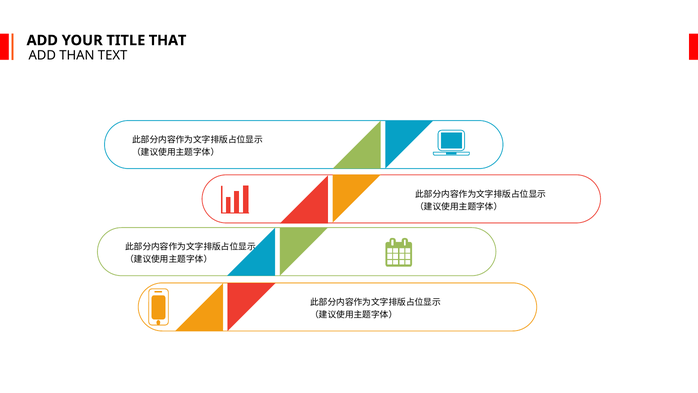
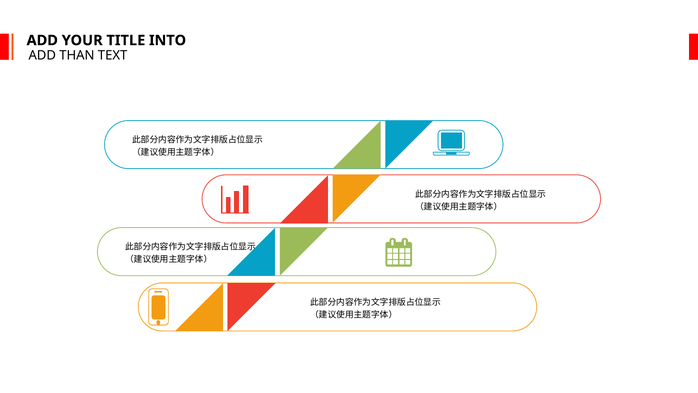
THAT: THAT -> INTO (168, 40)
